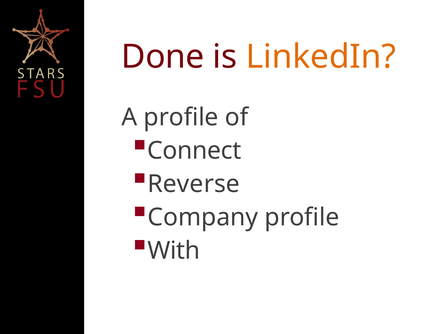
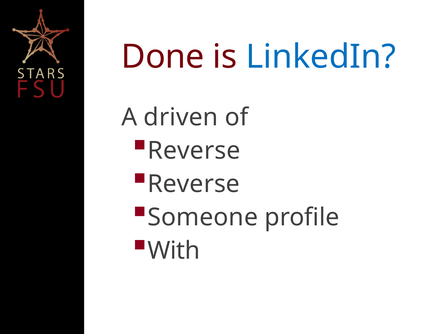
LinkedIn colour: orange -> blue (321, 57)
A profile: profile -> driven (181, 117)
Connect: Connect -> Reverse (194, 150)
Company: Company -> Someone (203, 217)
